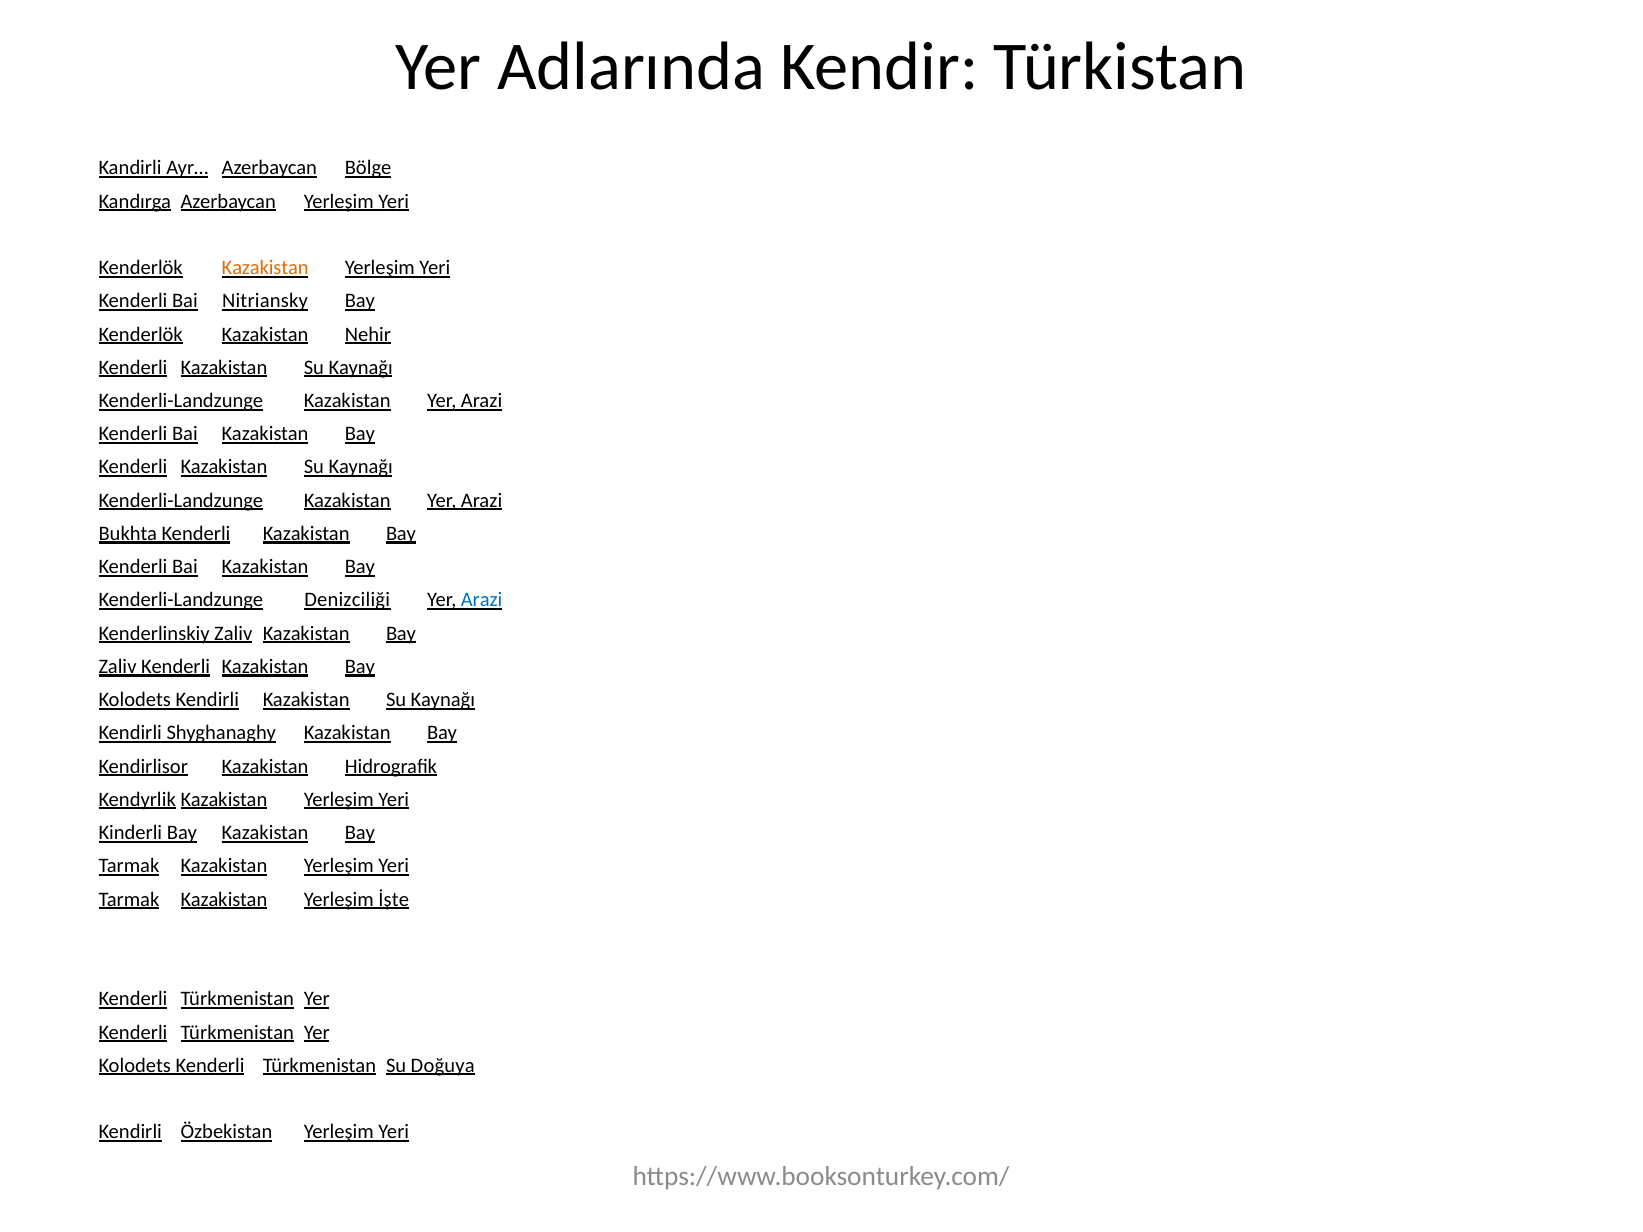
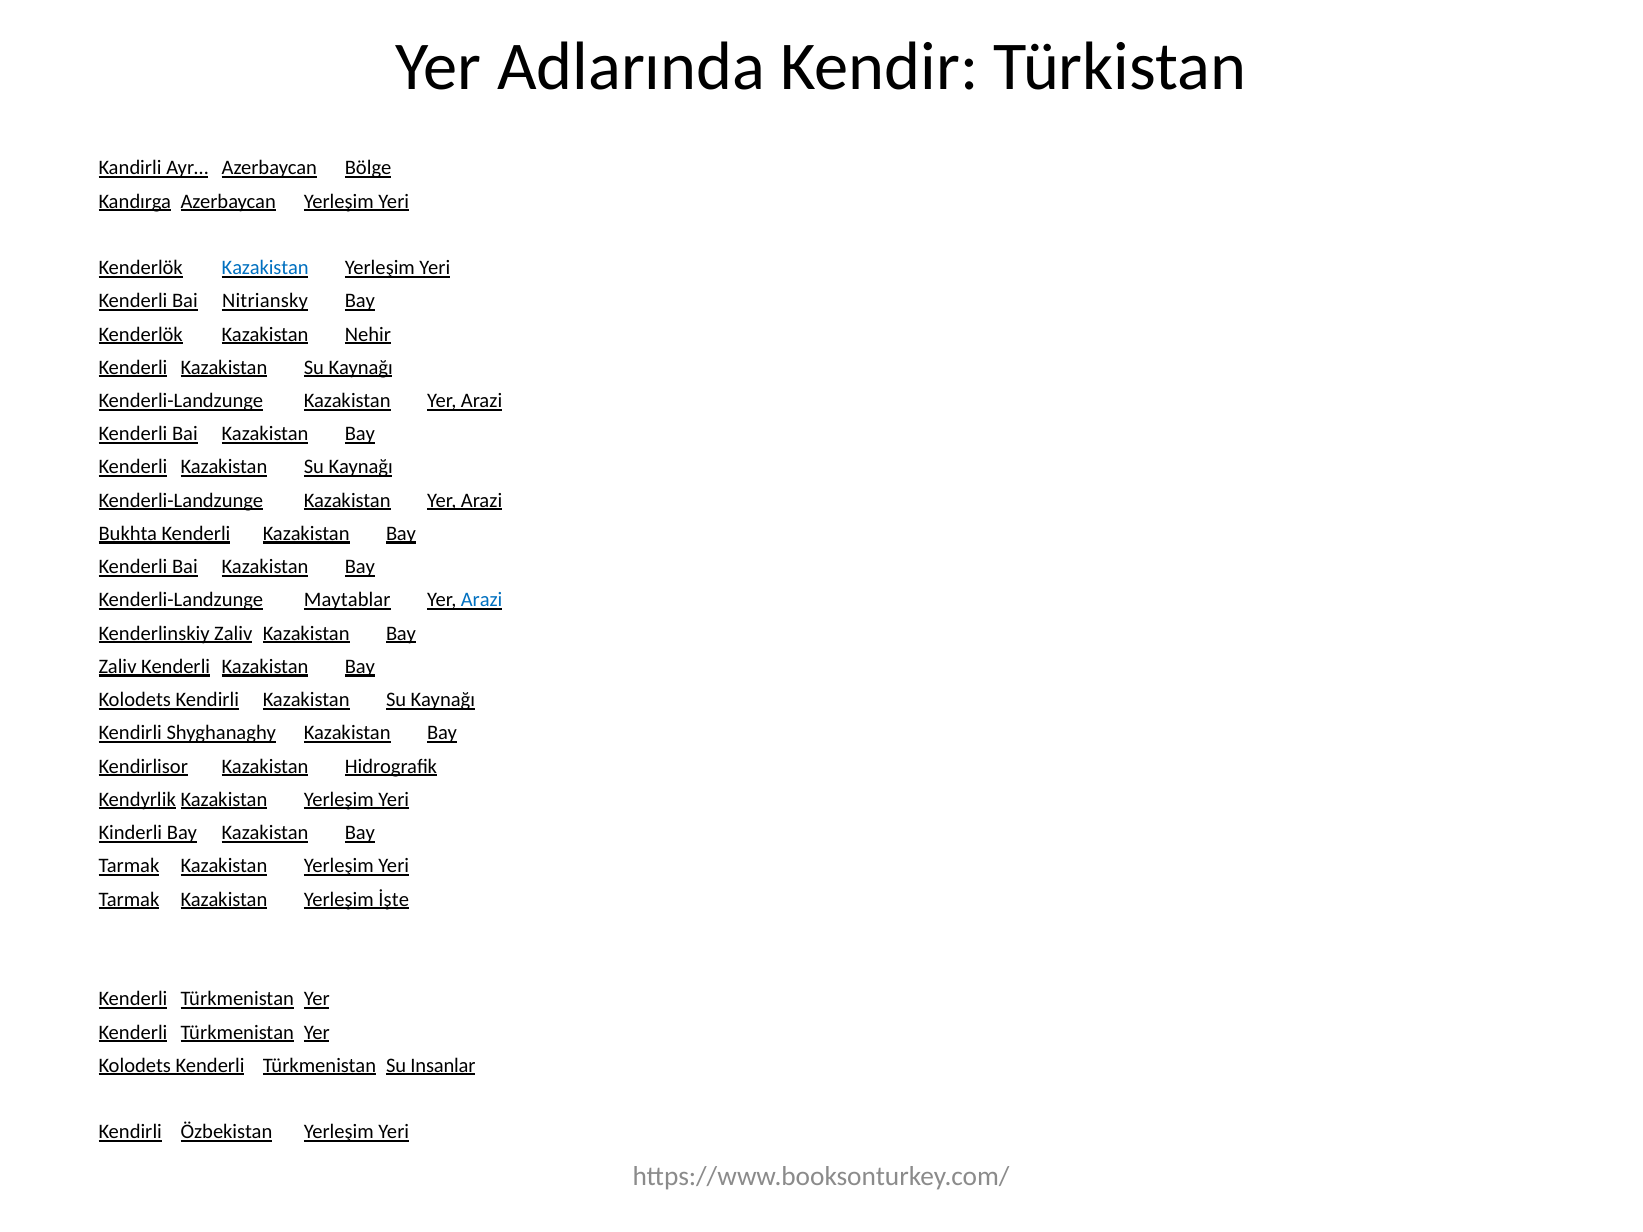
Kazakistan colour: orange -> blue (265, 268)
Denizciliği: Denizciliği -> Maytablar (347, 600)
Doğuya: Doğuya -> Insanlar (443, 1066)
